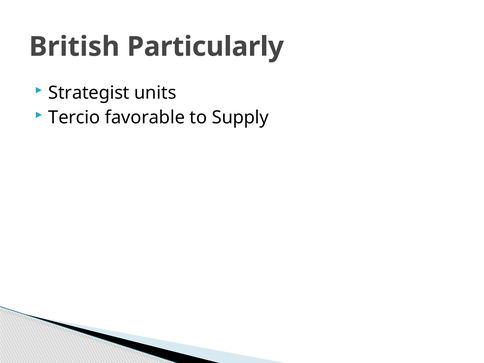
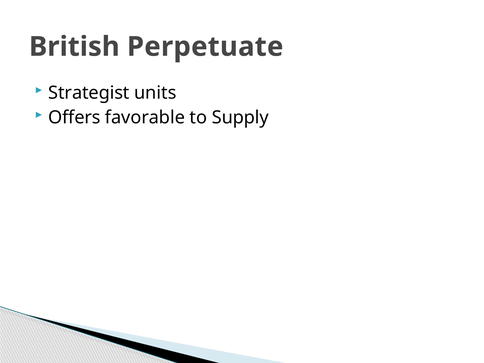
Particularly: Particularly -> Perpetuate (205, 47)
Tercio: Tercio -> Offers (74, 117)
